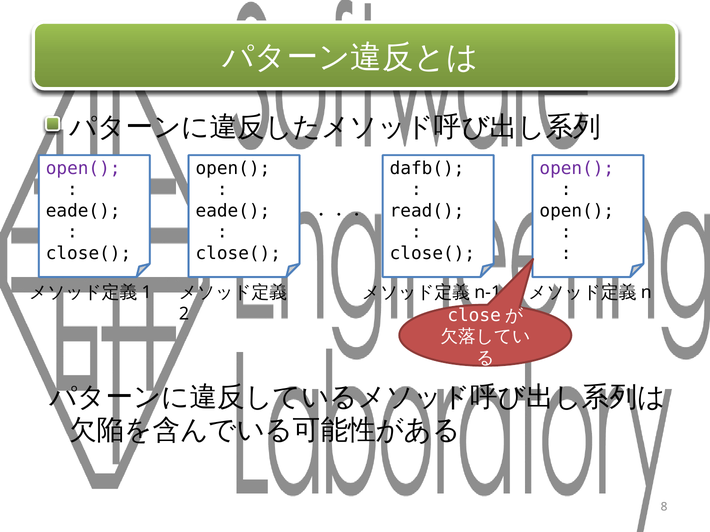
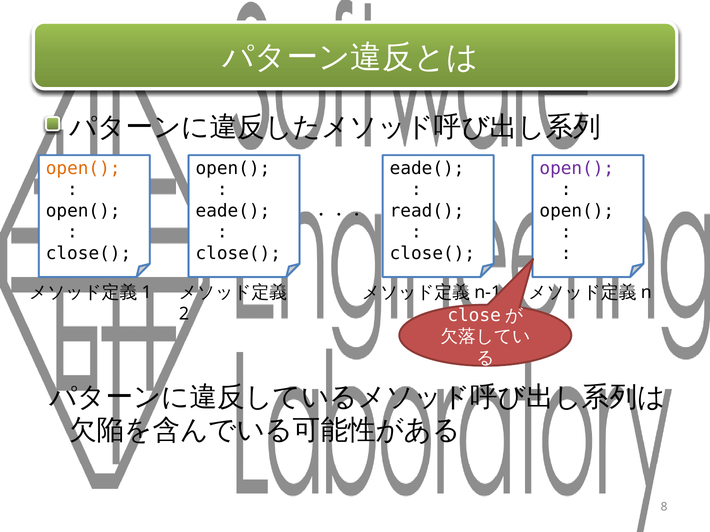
open( colour: purple -> orange (83, 168)
dafb(: dafb( -> eade( (427, 168)
eade(: eade( -> open( (83, 211)
